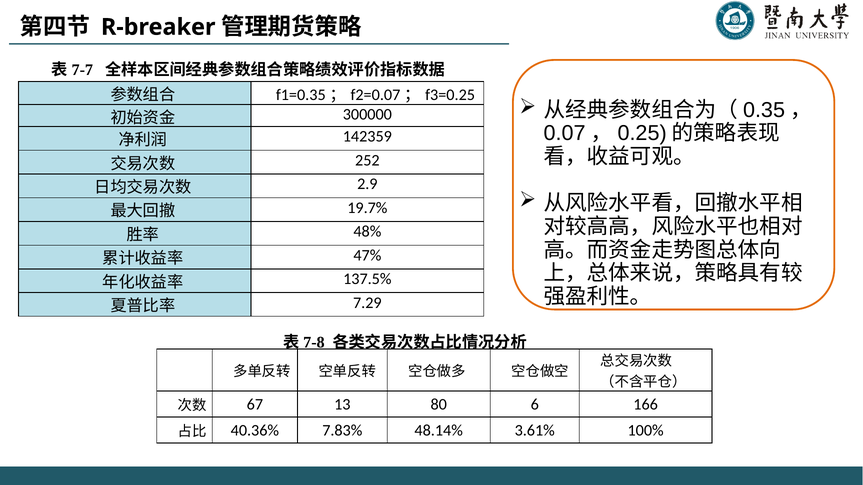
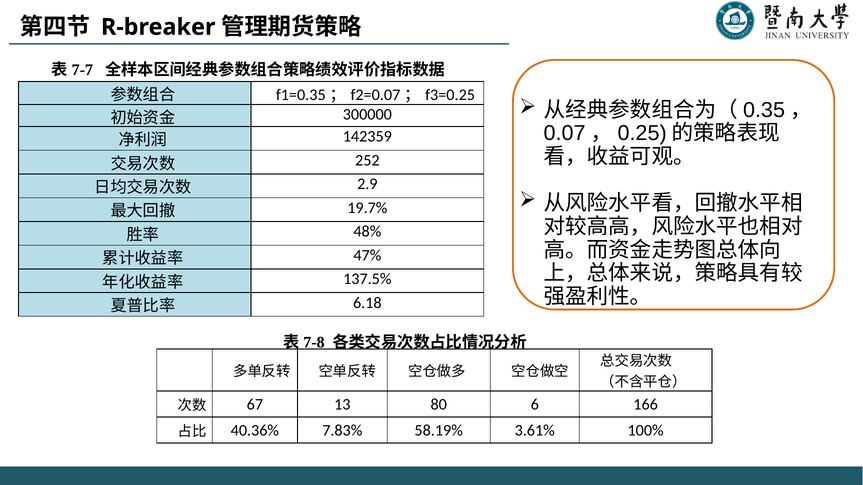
7.29: 7.29 -> 6.18 (367, 303)
48.14%: 48.14% -> 58.19% (439, 431)
